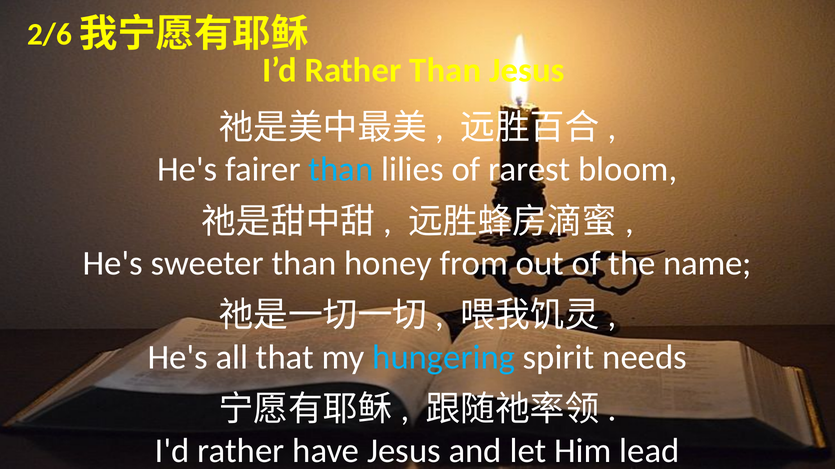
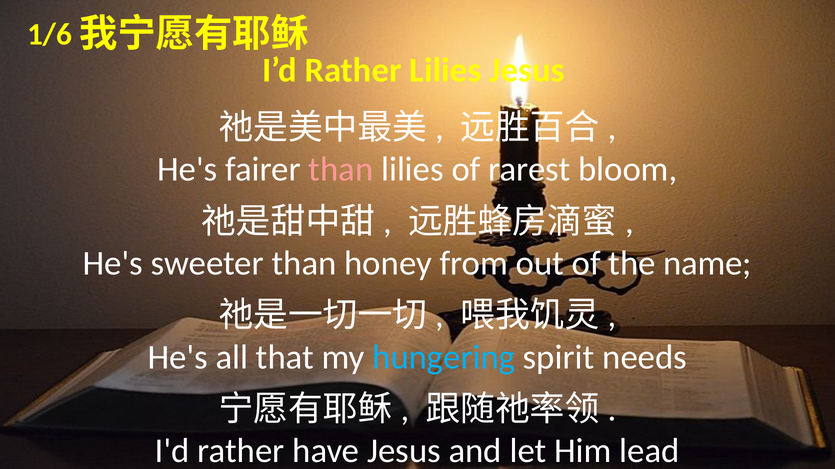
2/6: 2/6 -> 1/6 (50, 34)
Rather Than: Than -> Lilies (445, 71)
than colour: light blue -> pink (341, 170)
